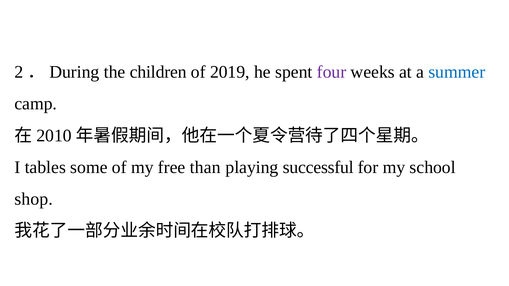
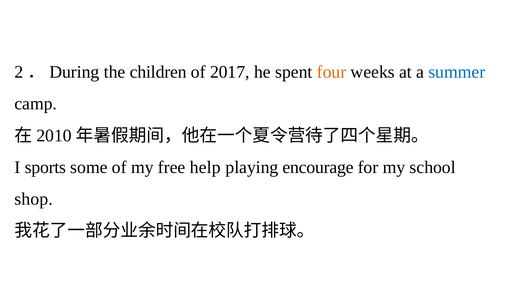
2019: 2019 -> 2017 (230, 72)
four colour: purple -> orange (332, 72)
tables: tables -> sports (45, 167)
than: than -> help (205, 167)
successful: successful -> encourage (318, 167)
